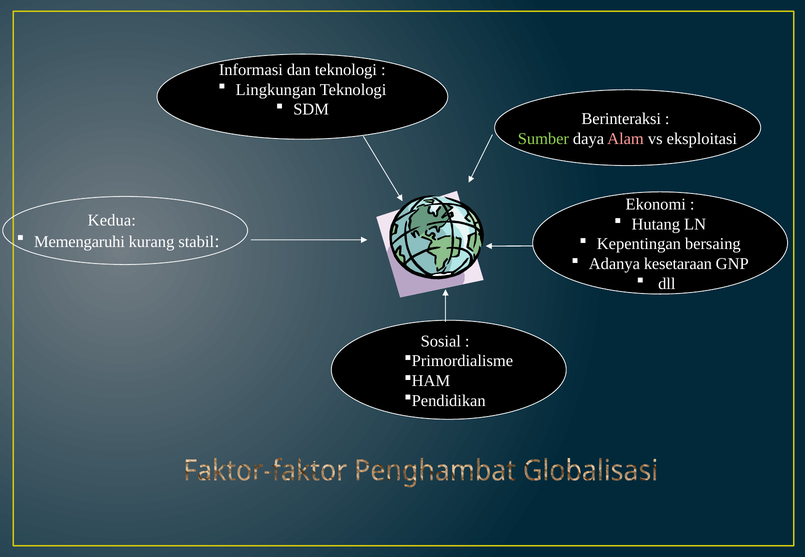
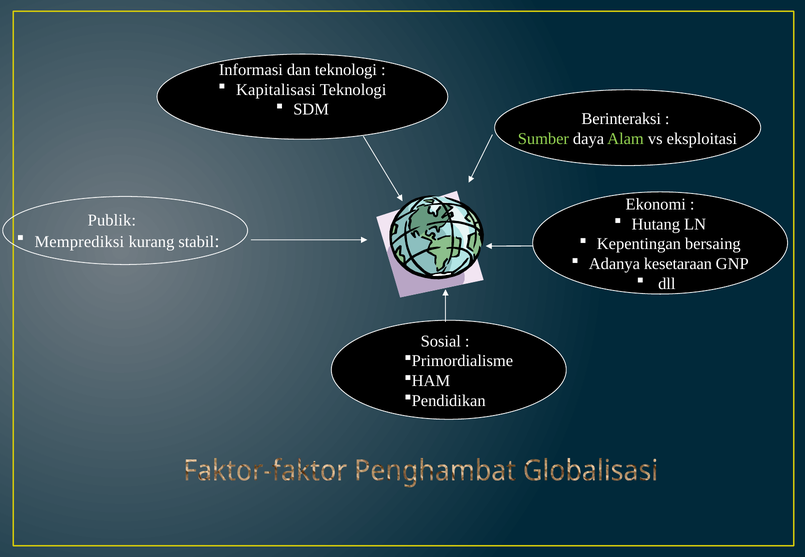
Lingkungan: Lingkungan -> Kapitalisasi (276, 90)
Alam colour: pink -> light green (626, 139)
Kedua: Kedua -> Publik (112, 220)
Memengaruhi: Memengaruhi -> Memprediksi (79, 242)
